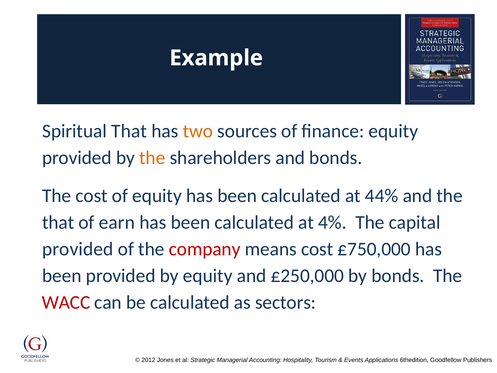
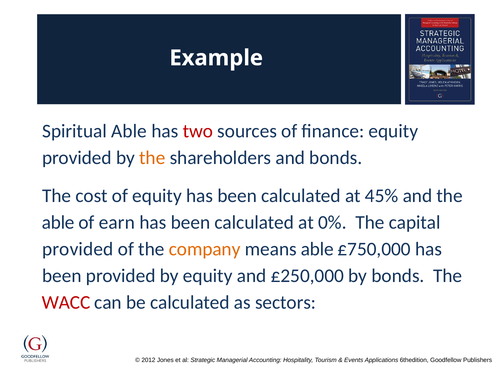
Spiritual That: That -> Able (129, 131)
two colour: orange -> red (198, 131)
44%: 44% -> 45% (382, 196)
that: that -> able (58, 222)
4%: 4% -> 0% (332, 222)
company colour: red -> orange (205, 249)
means cost: cost -> able (317, 249)
